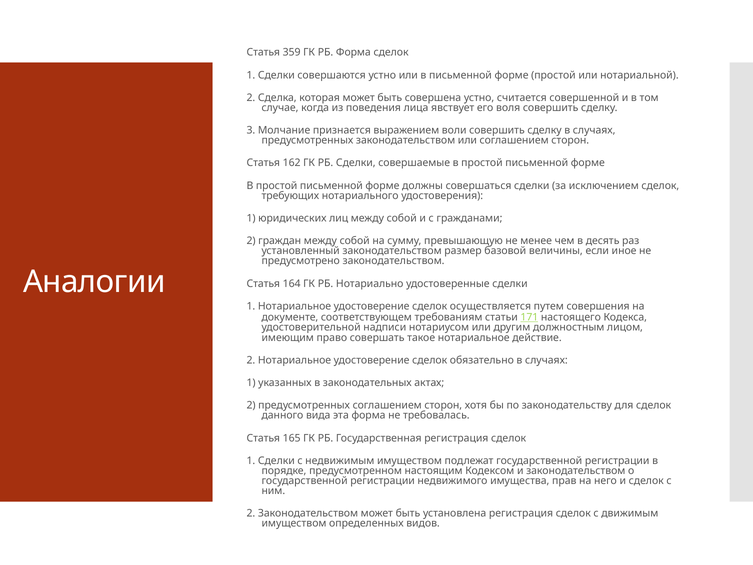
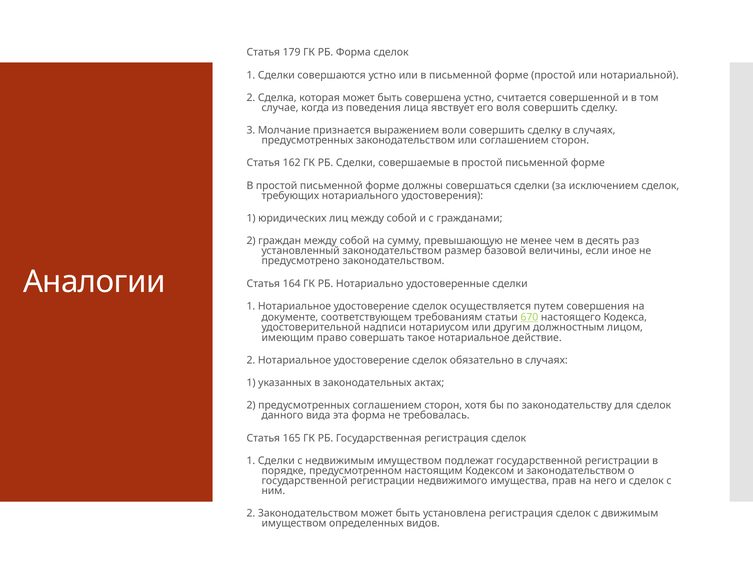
359: 359 -> 179 (292, 52)
171: 171 -> 670 (529, 317)
